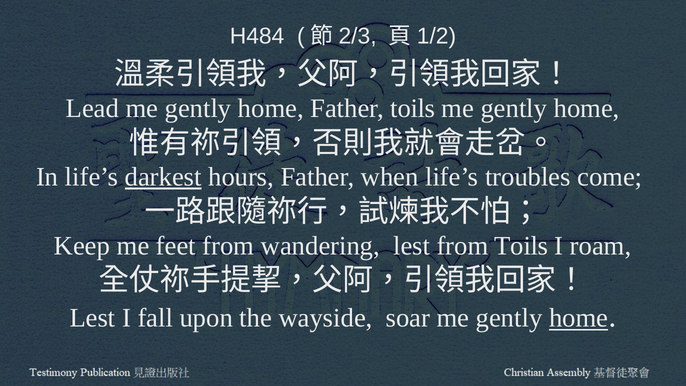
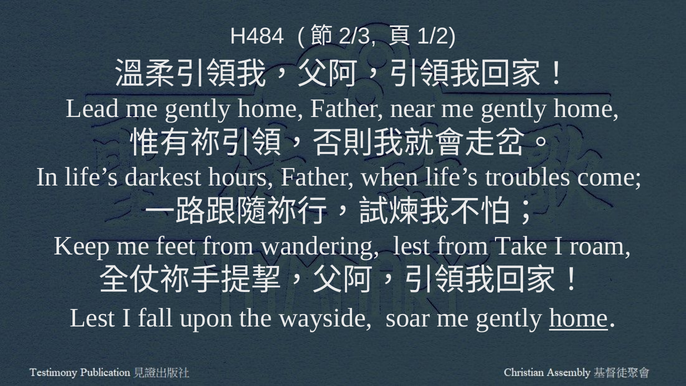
Father toils: toils -> near (413, 108)
darkest underline: present -> none (163, 177)
from Toils: Toils -> Take (521, 246)
